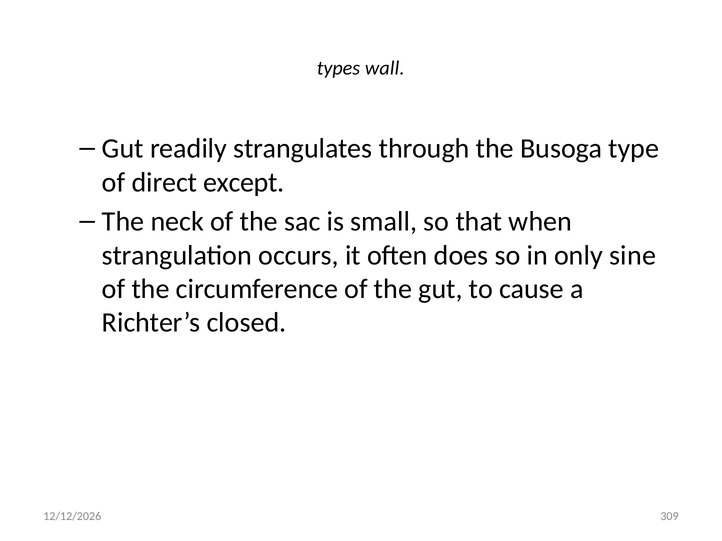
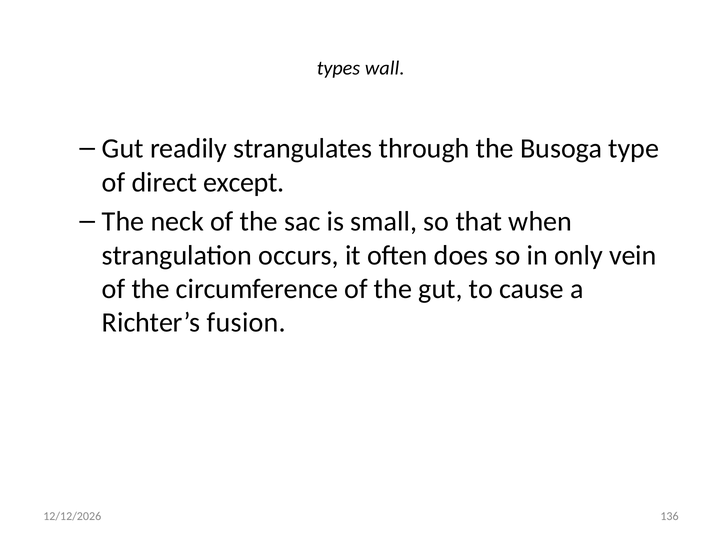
sine: sine -> vein (633, 256)
closed: closed -> fusion (246, 323)
309: 309 -> 136 (670, 517)
